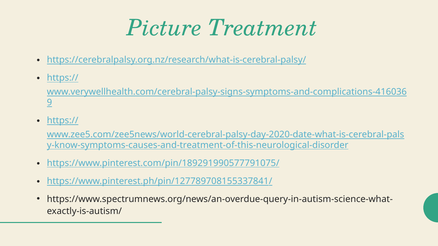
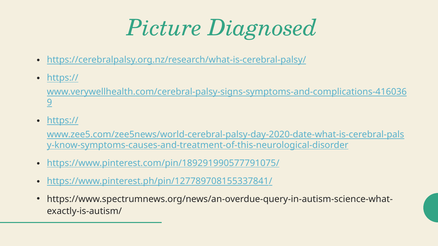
Treatment: Treatment -> Diagnosed (263, 28)
